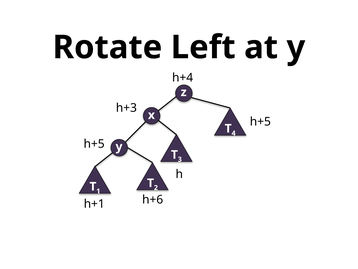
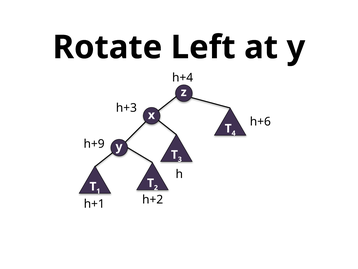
h+5: h+5 -> h+6 (260, 121)
h+5: h+5 -> h+9 (94, 144)
h+6: h+6 -> h+2 (153, 199)
